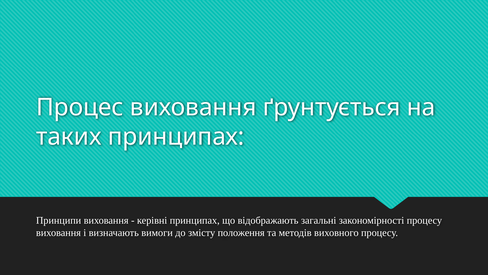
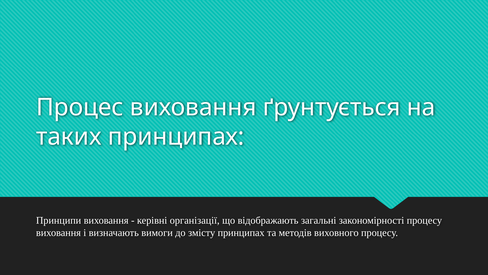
керівні принципах: принципах -> організації (195, 220)
змісту положення: положення -> принципах (241, 232)
